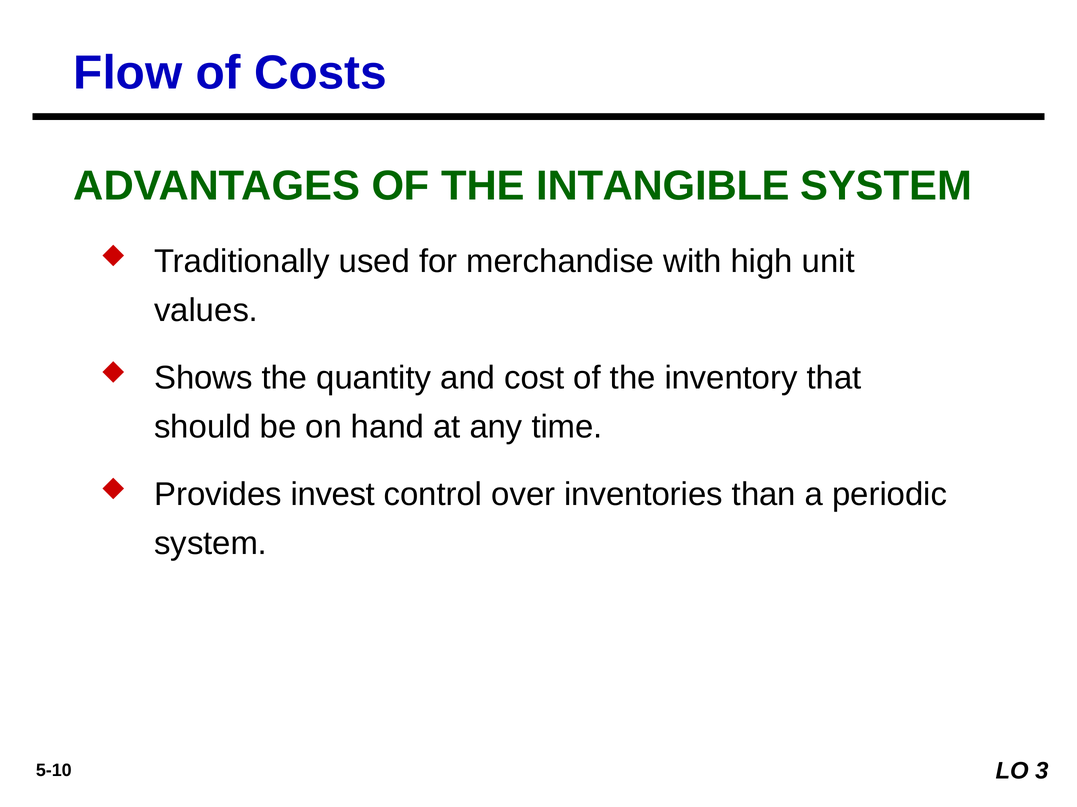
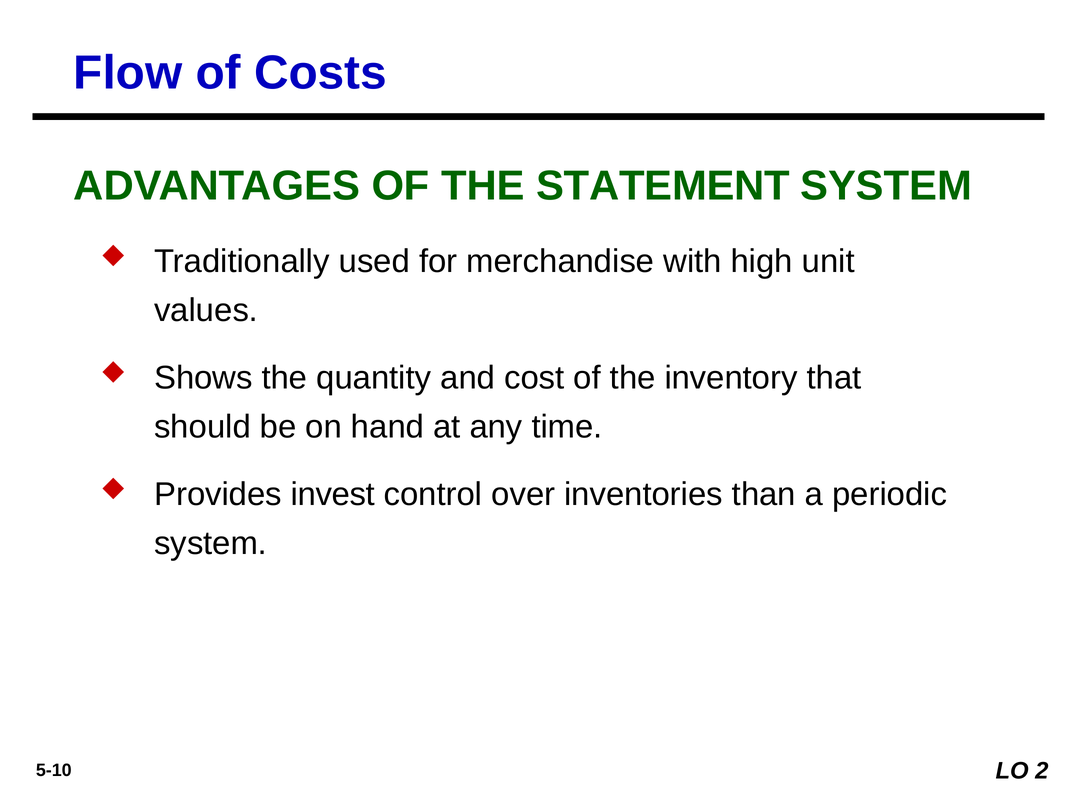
INTANGIBLE: INTANGIBLE -> STATEMENT (663, 186)
3: 3 -> 2 (1042, 771)
